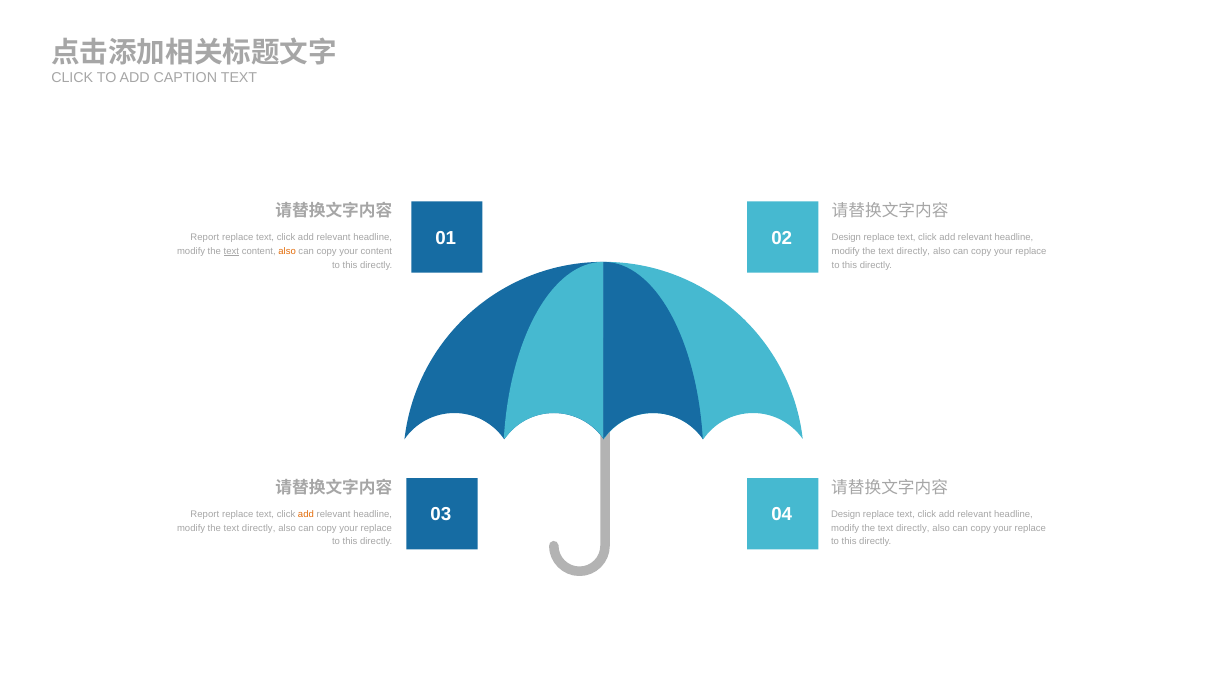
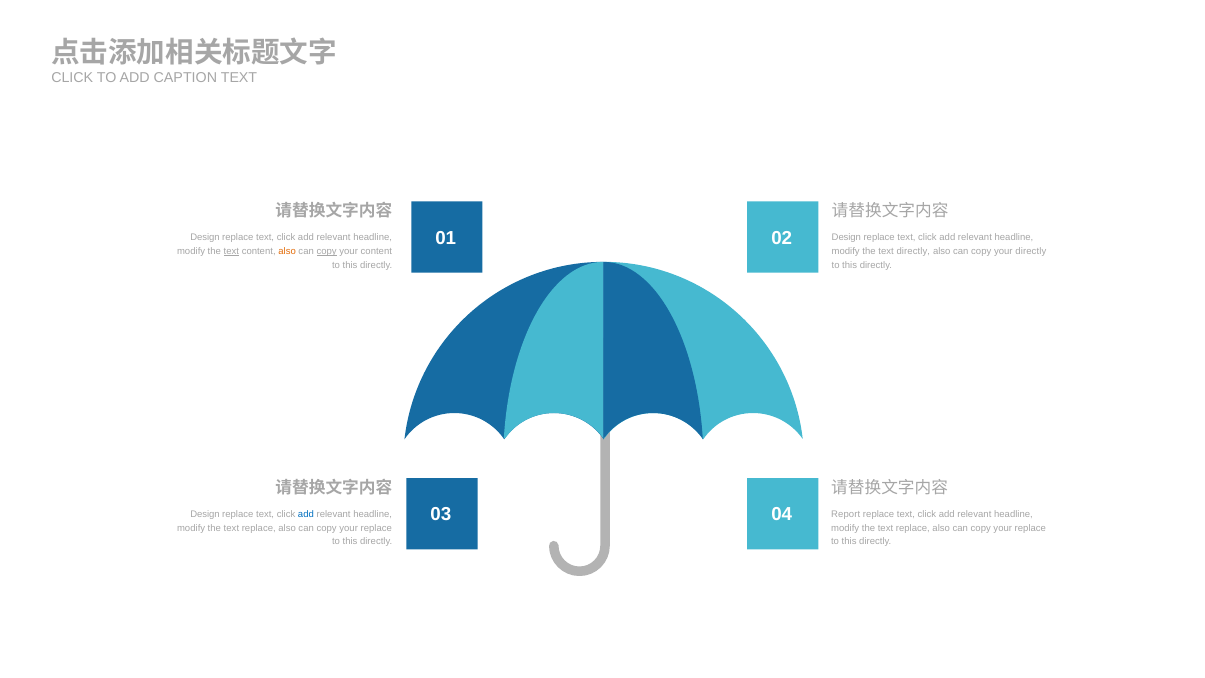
Report: Report -> Design (205, 238)
copy underline: none -> present (327, 251)
replace: replace -> directly (1031, 251)
Report: Report -> Design (205, 514)
add colour: orange -> blue (306, 514)
Design: Design -> Report (846, 514)
directly: directly -> replace (259, 528)
directly: directly -> replace (913, 528)
